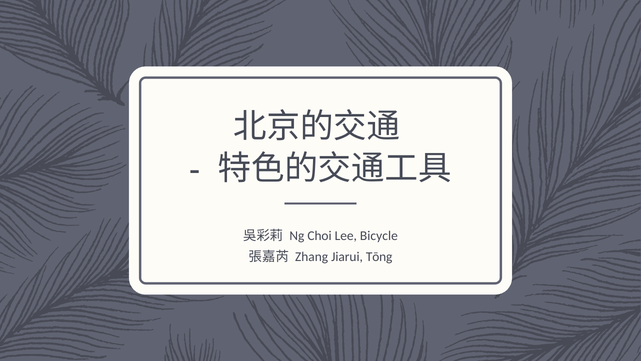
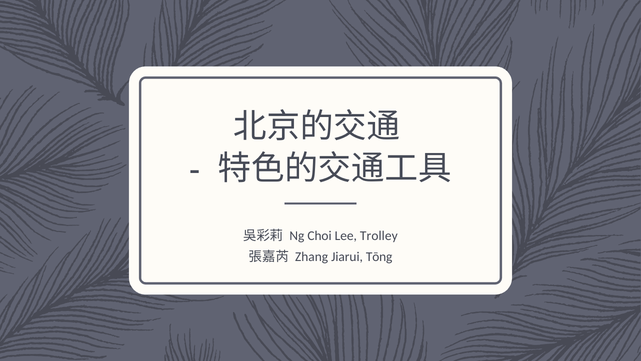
Bicycle: Bicycle -> Trolley (379, 236)
